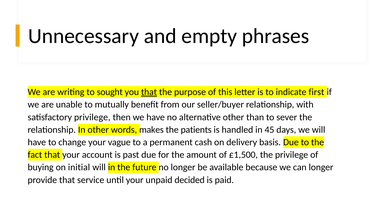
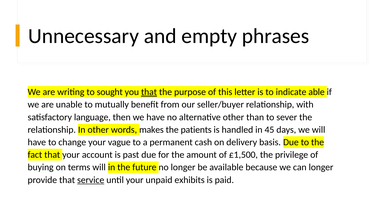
first: first -> able (317, 92)
satisfactory privilege: privilege -> language (92, 117)
initial: initial -> terms (79, 168)
service underline: none -> present (91, 180)
decided: decided -> exhibits (190, 180)
